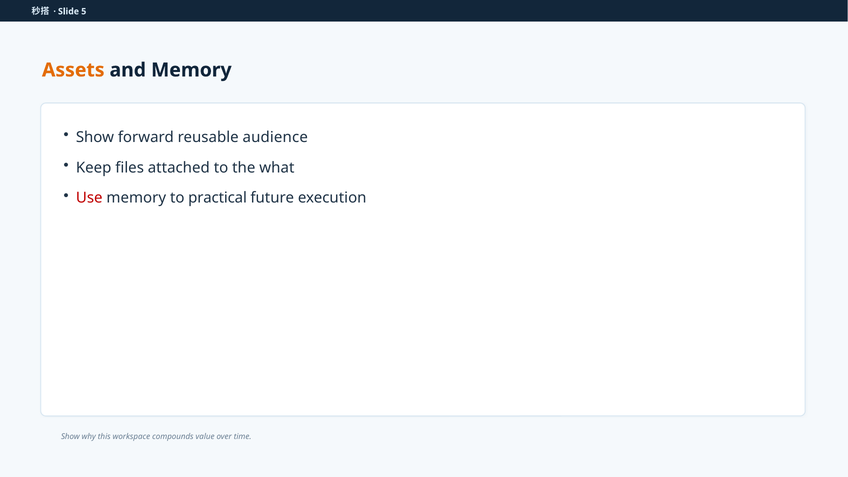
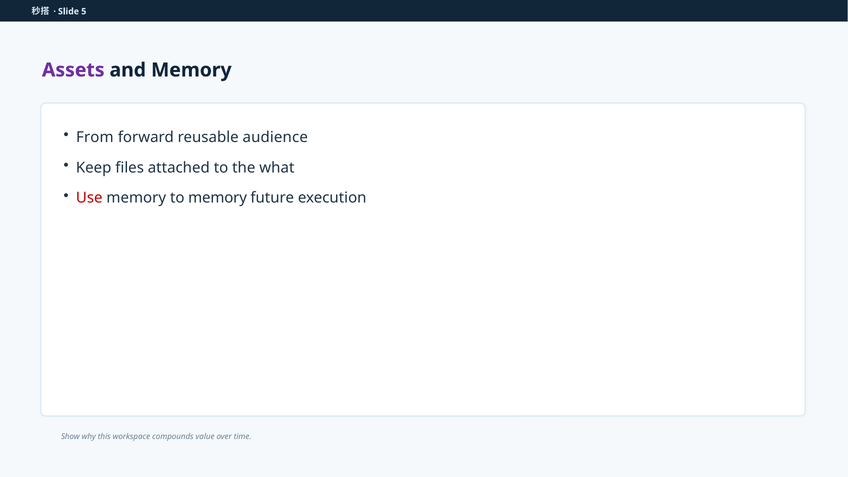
Assets colour: orange -> purple (73, 70)
Show: Show -> From (95, 137)
to practical: practical -> memory (218, 198)
